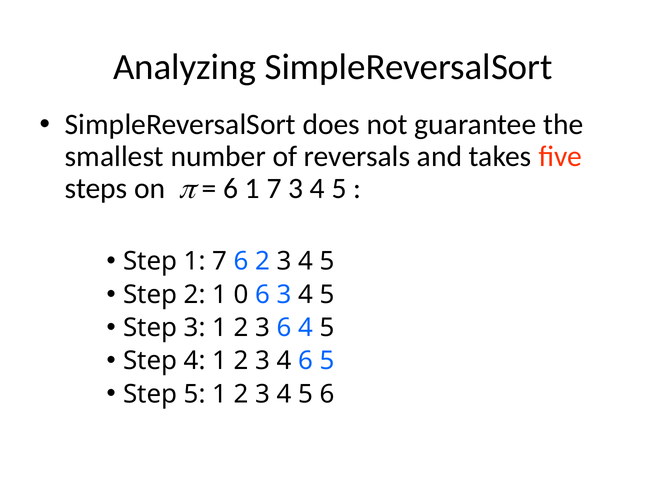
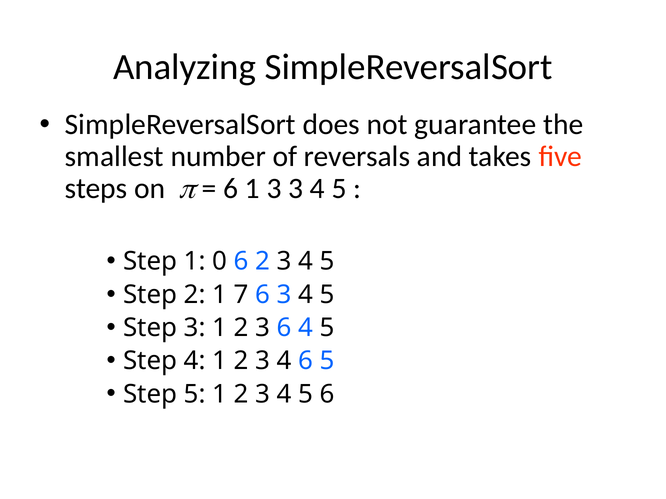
6 1 7: 7 -> 3 (274, 189)
Step 1 7: 7 -> 0 (220, 262)
0: 0 -> 7 (241, 295)
